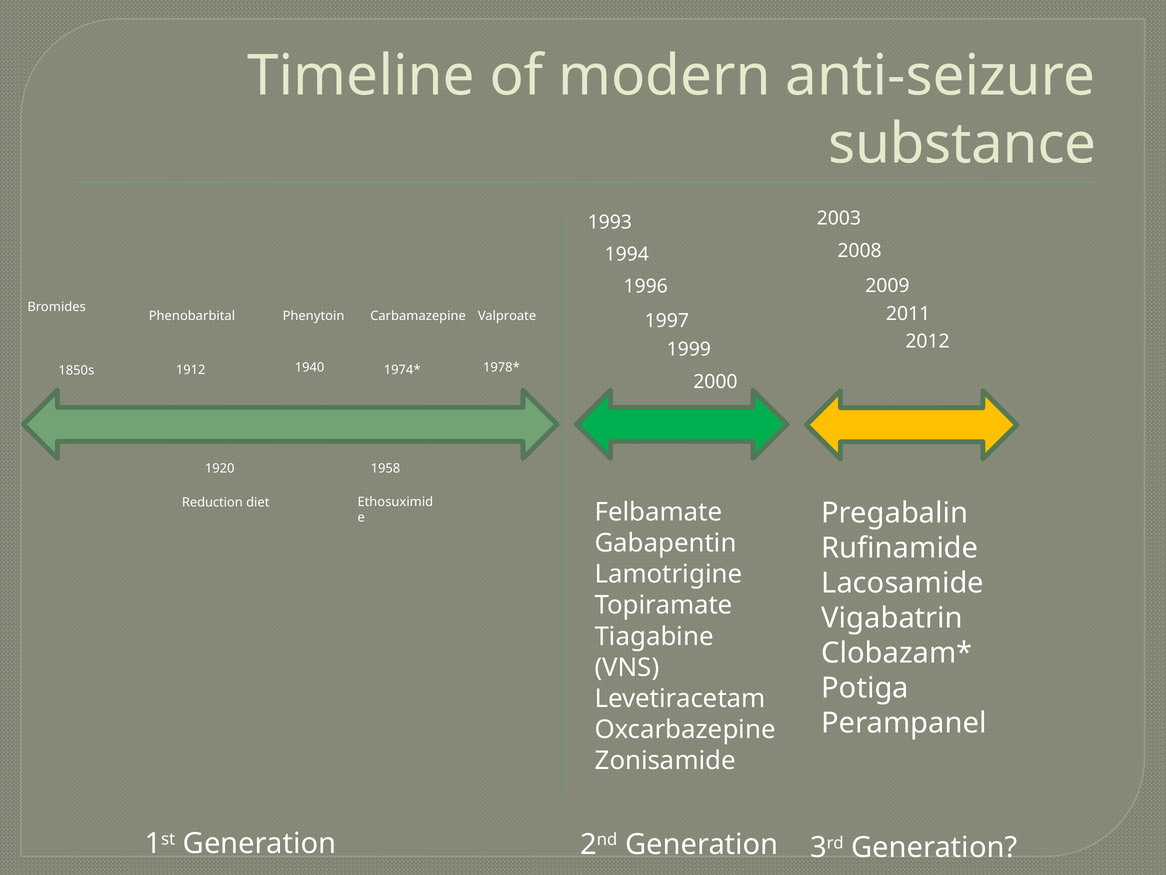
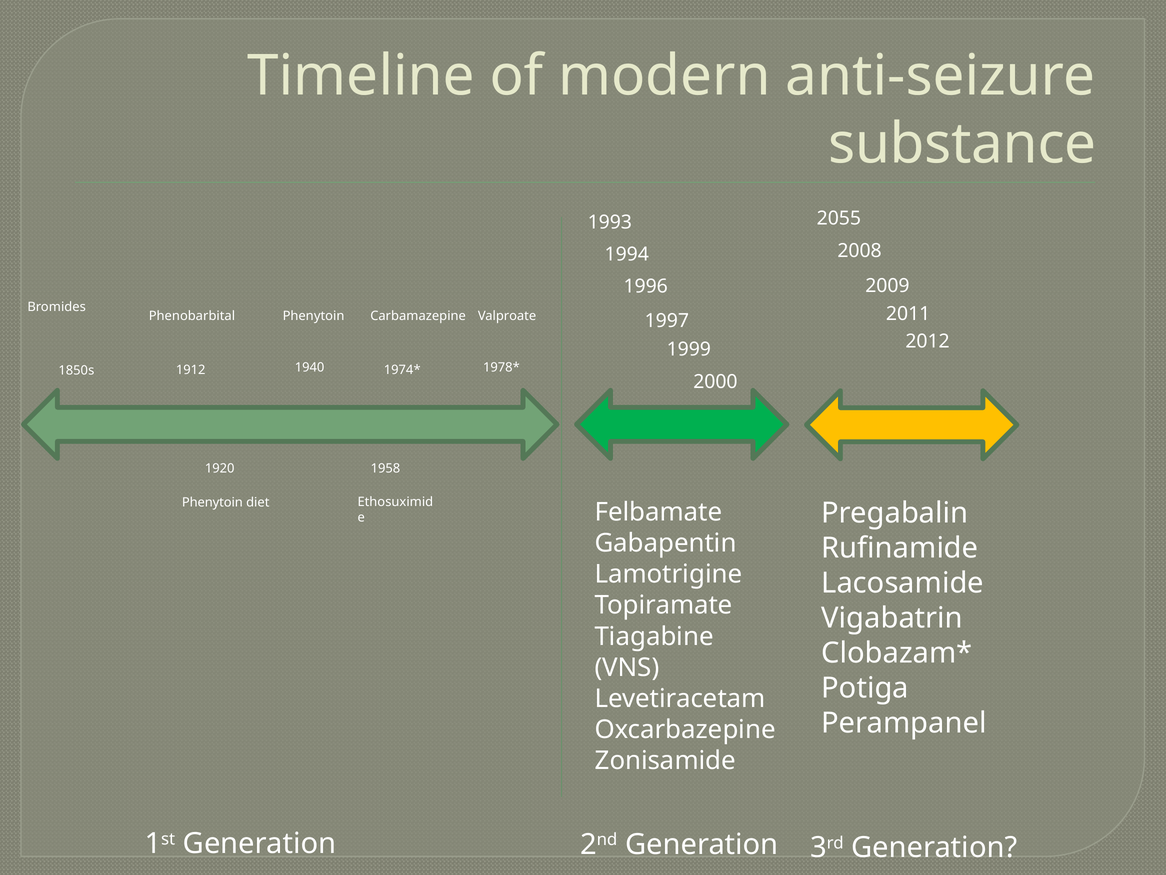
2003: 2003 -> 2055 (839, 218)
Reduction: Reduction -> Phenytoin (212, 502)
